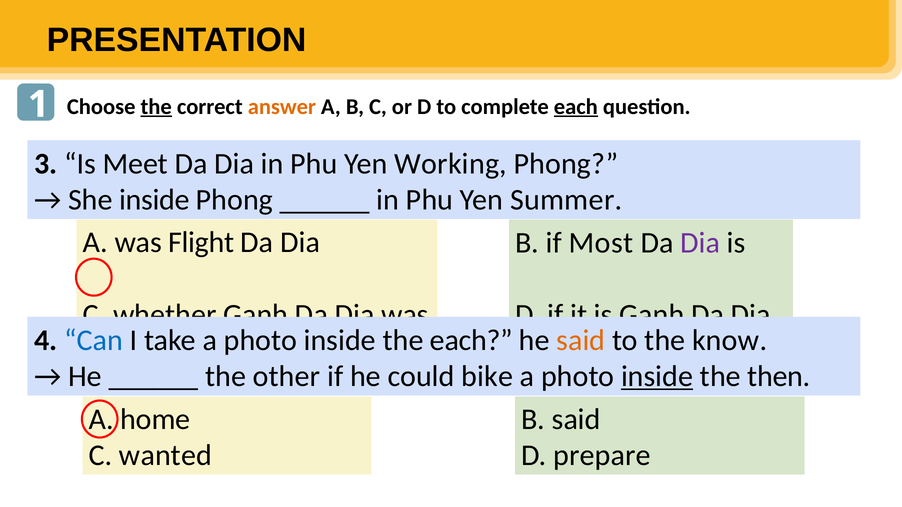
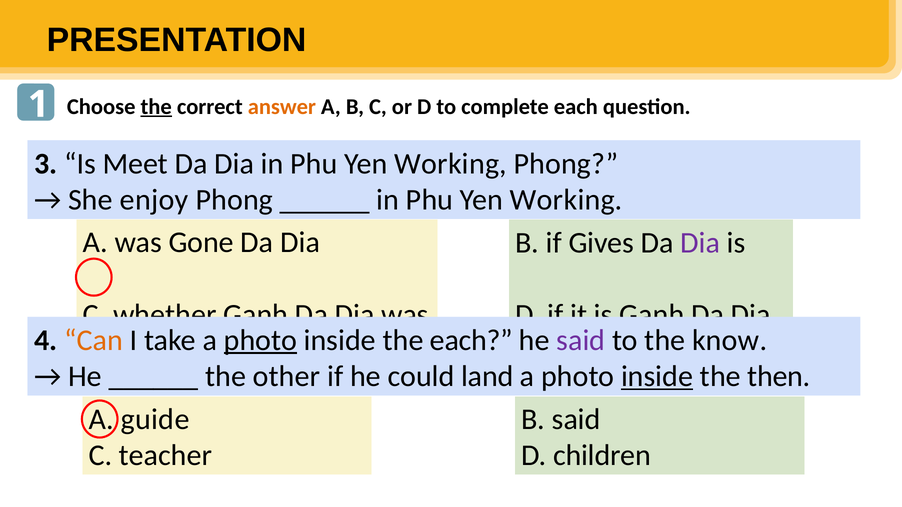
each underline: present -> none (576, 107)
She inside: inside -> enjoy (154, 200)
Summer: Summer -> Working (566, 200)
Flight: Flight -> Gone (201, 243)
Most: Most -> Gives (601, 243)
Can colour: blue -> orange (94, 340)
photo underline: none -> present (260, 340)
said colour: orange -> purple (581, 340)
bike: bike -> land (487, 377)
home: home -> guide (155, 420)
wanted: wanted -> teacher (166, 456)
prepare: prepare -> children (602, 456)
